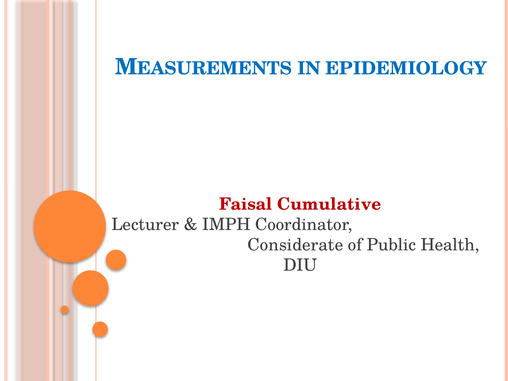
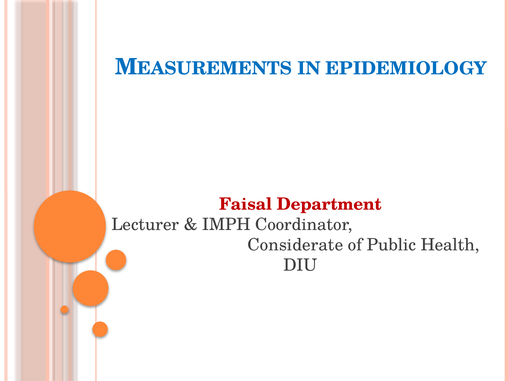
Cumulative: Cumulative -> Department (329, 204)
